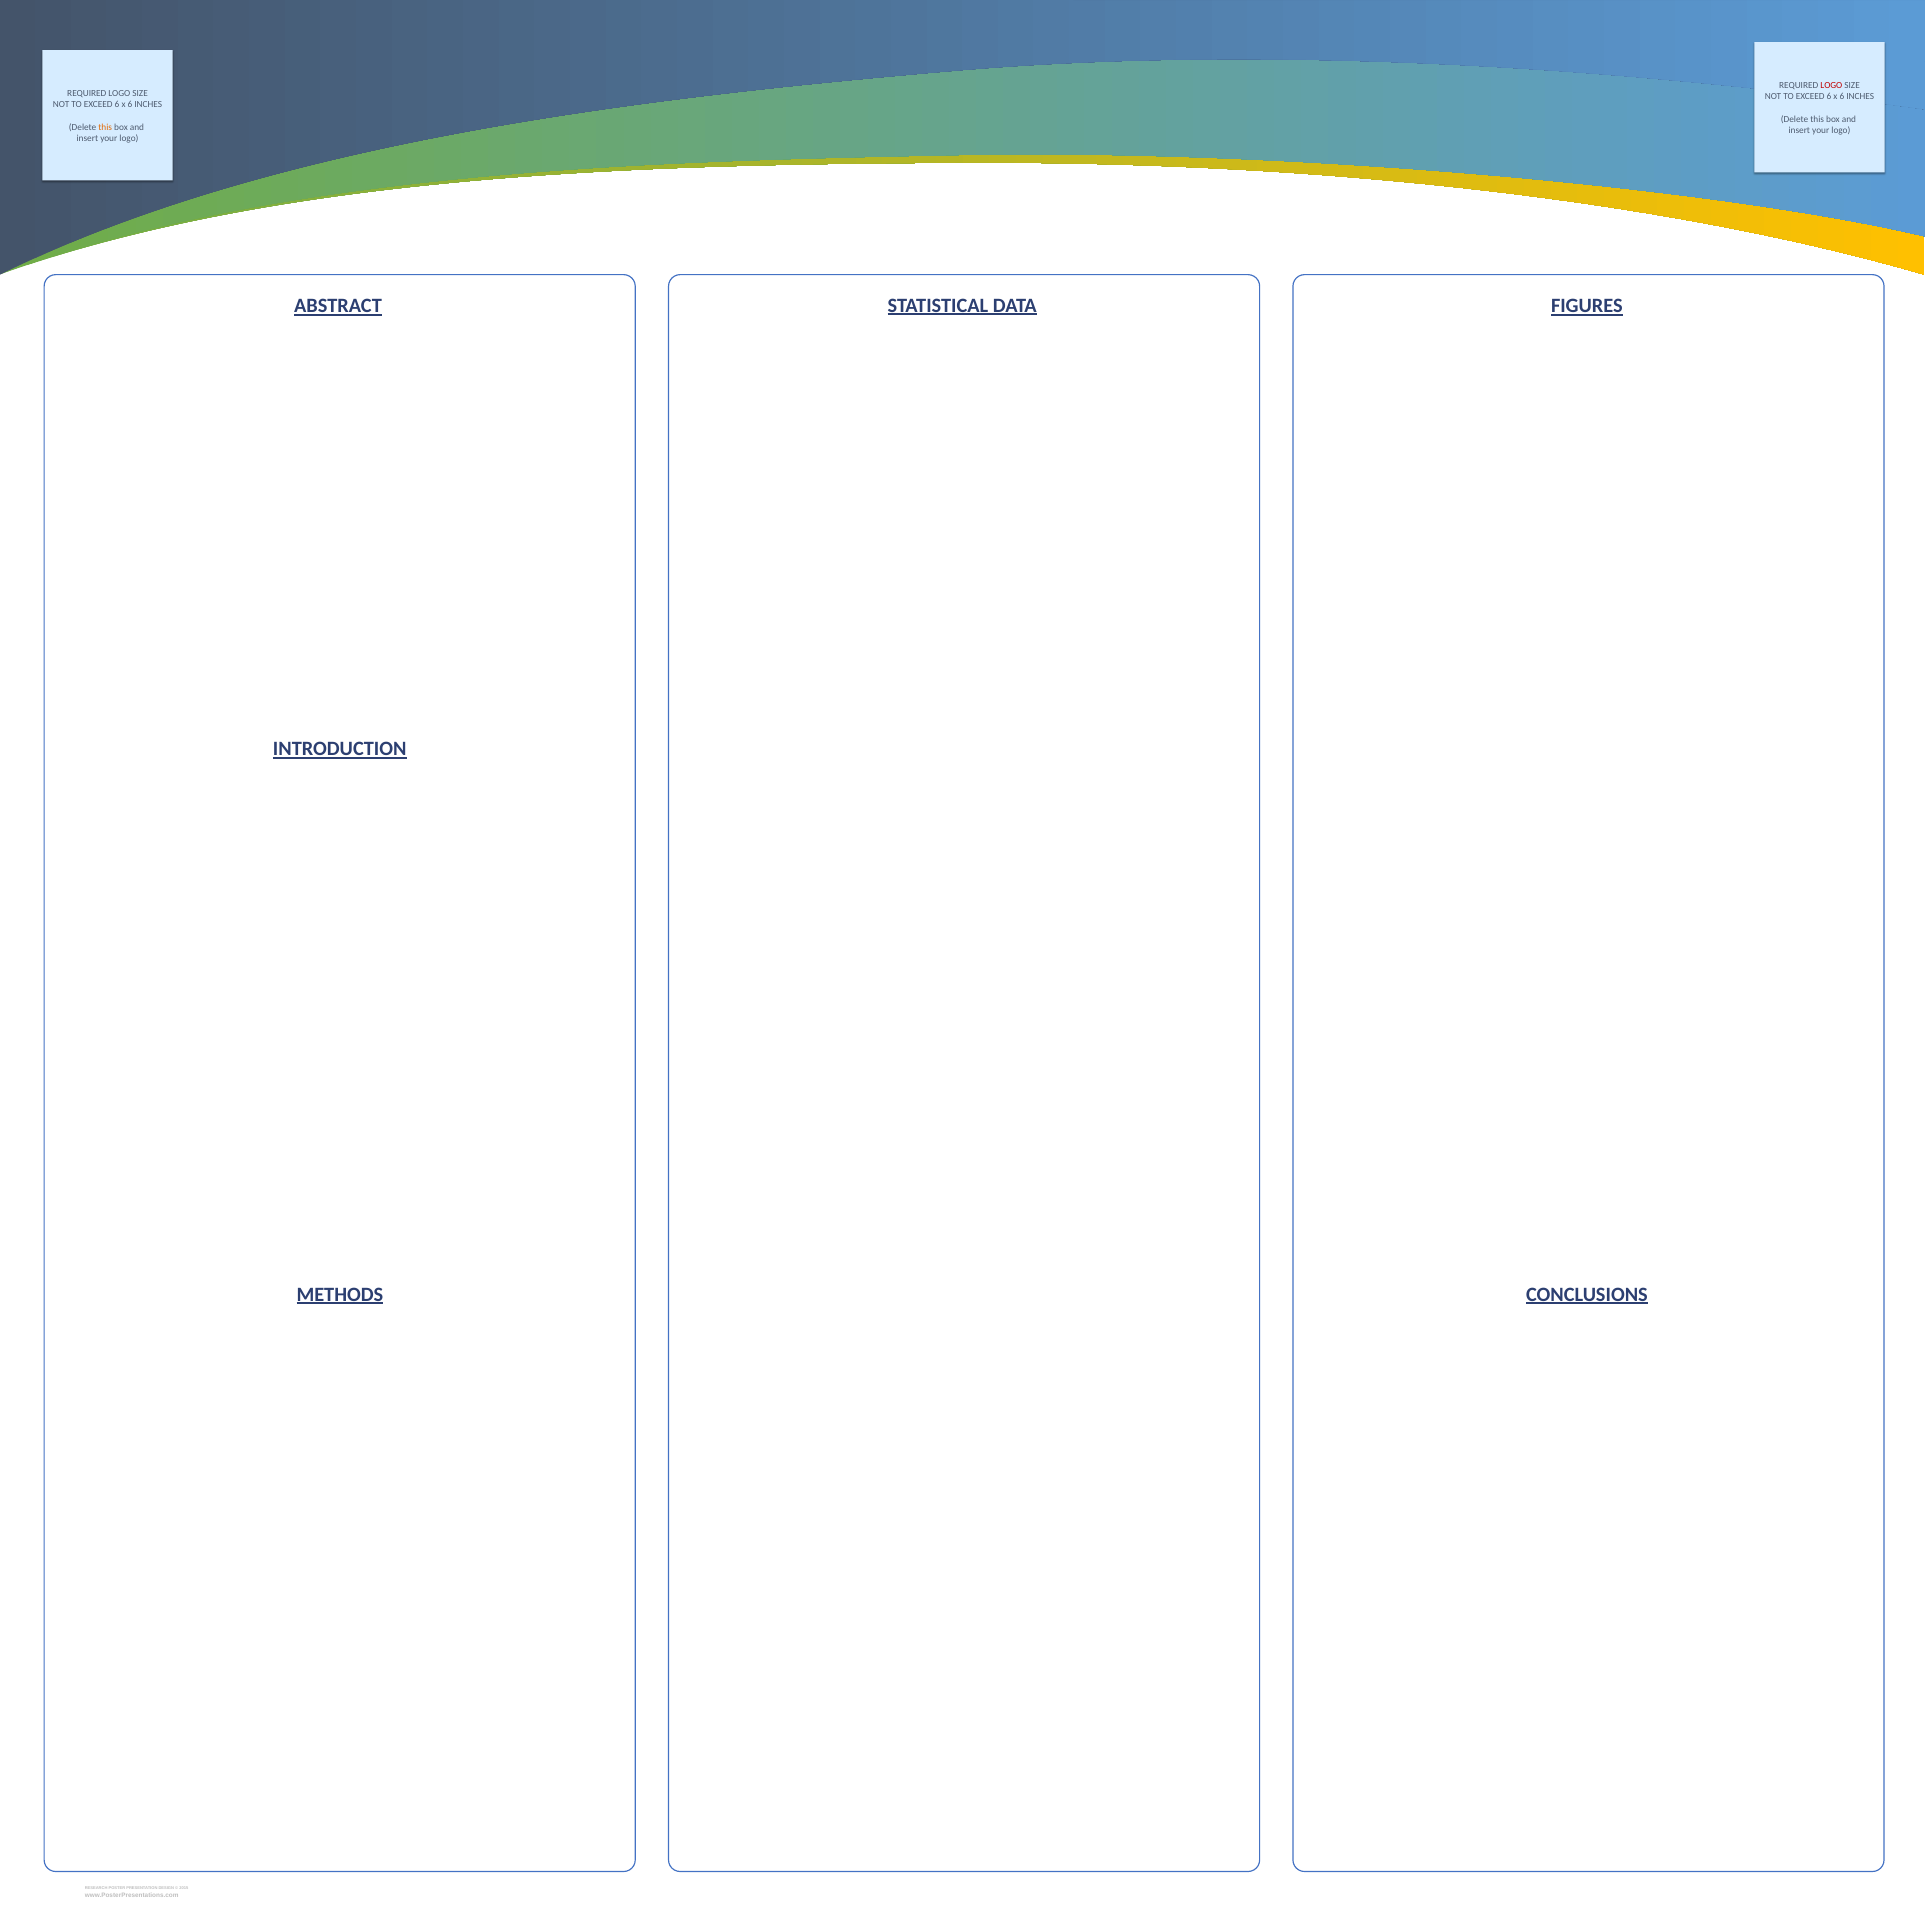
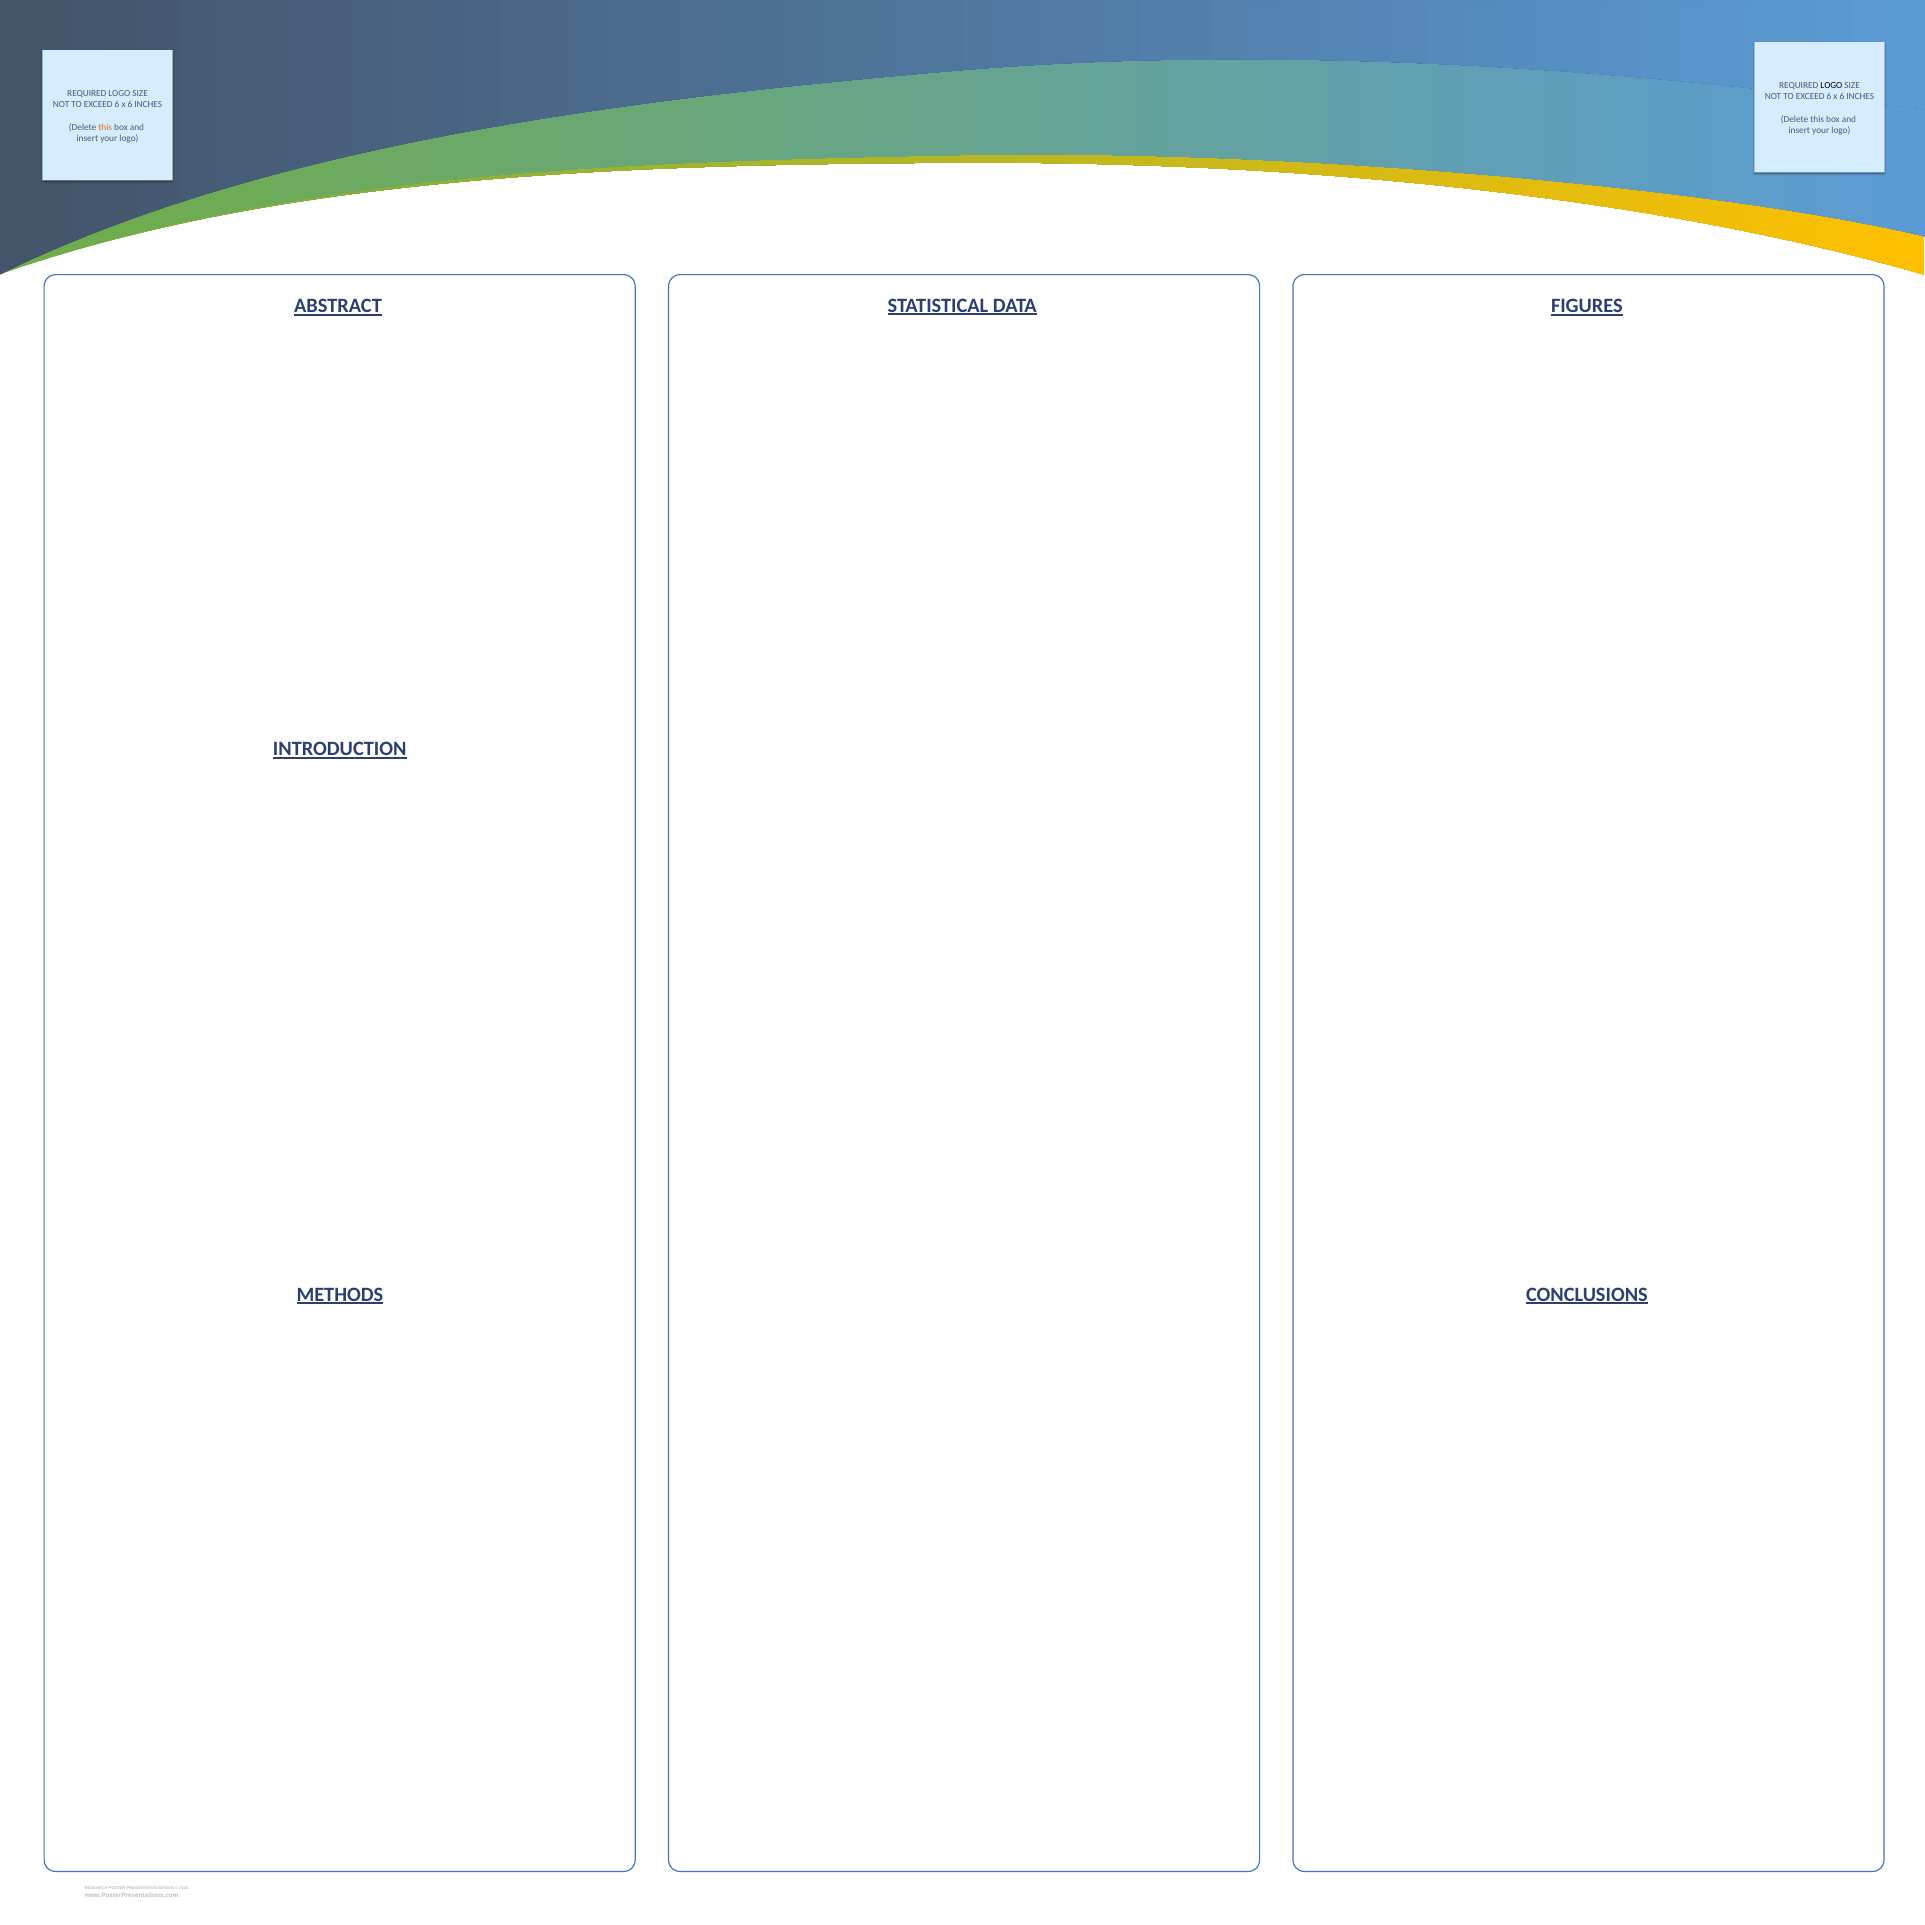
LOGO colour: red -> black (1831, 86)
